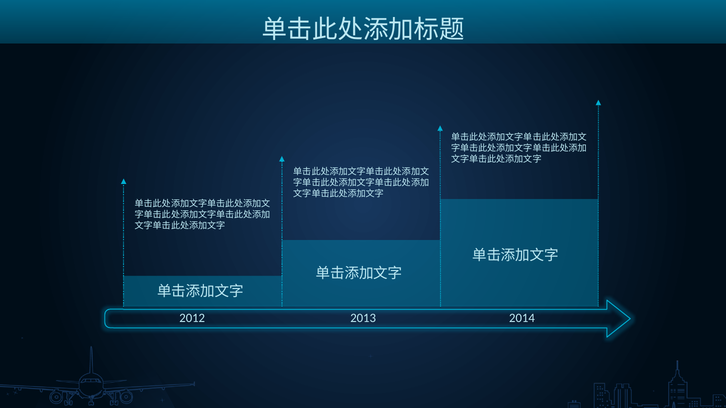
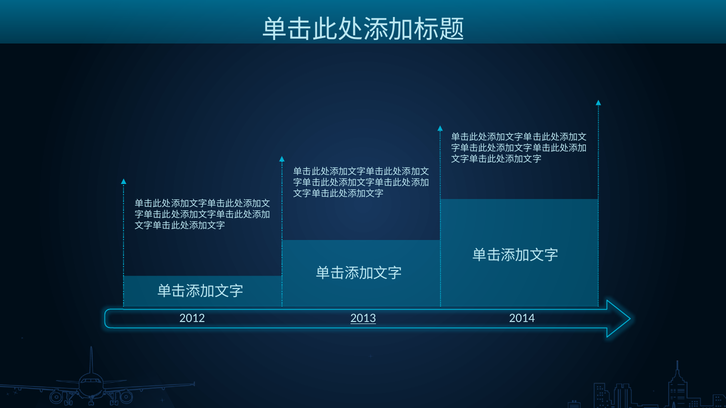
2013 underline: none -> present (363, 318)
